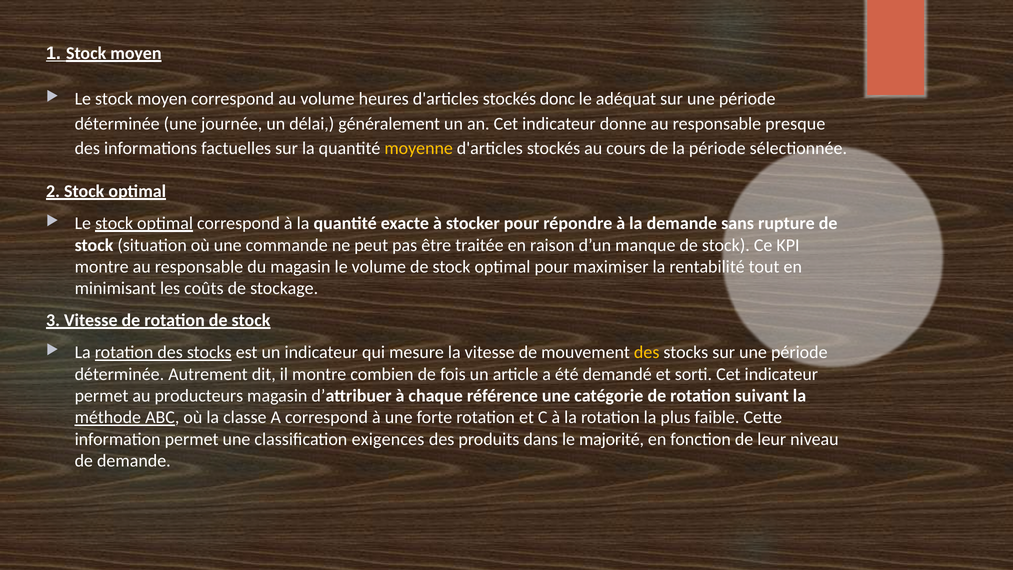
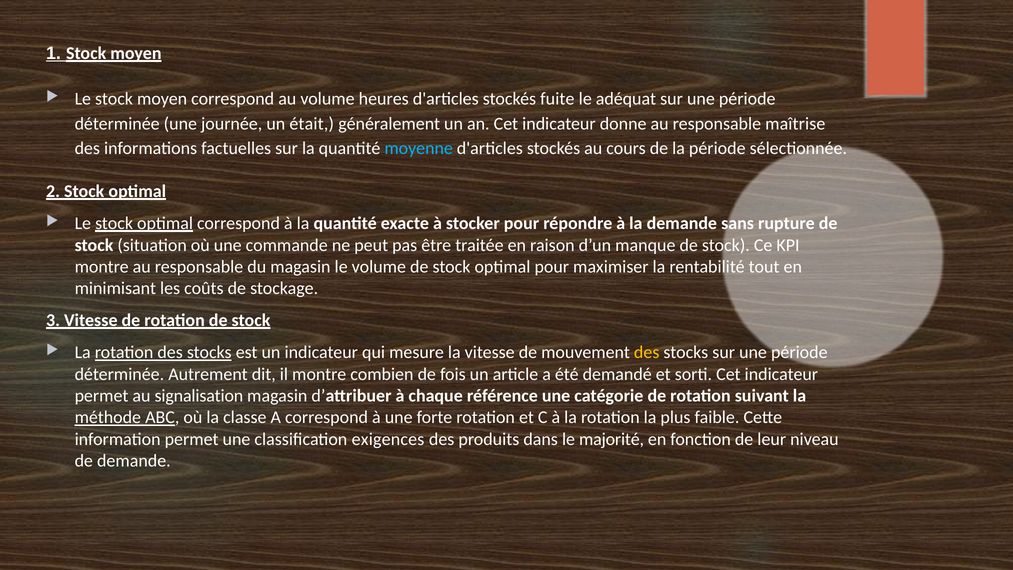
donc: donc -> fuite (557, 99)
délai: délai -> était (312, 124)
presque: presque -> maîtrise (795, 124)
moyenne colour: yellow -> light blue (419, 148)
producteurs: producteurs -> signalisation (199, 396)
